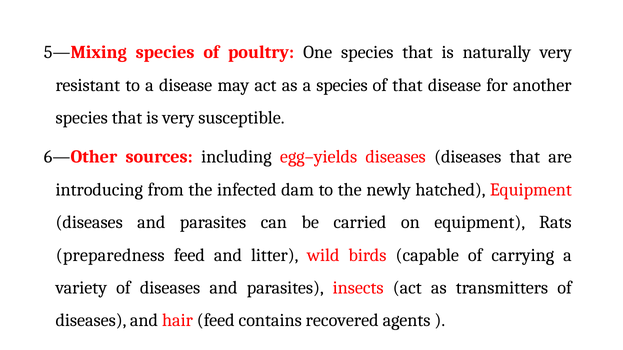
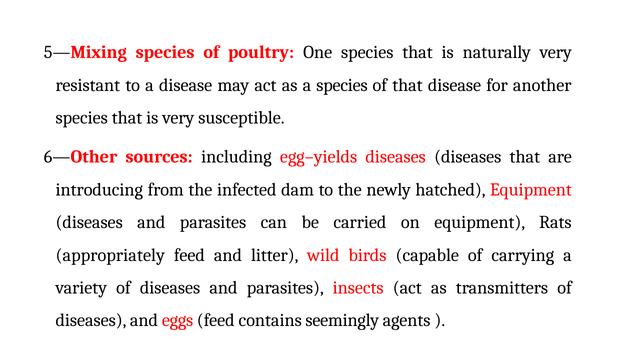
preparedness: preparedness -> appropriately (110, 255)
hair: hair -> eggs (178, 321)
recovered: recovered -> seemingly (342, 321)
